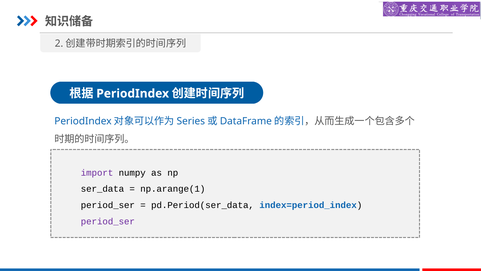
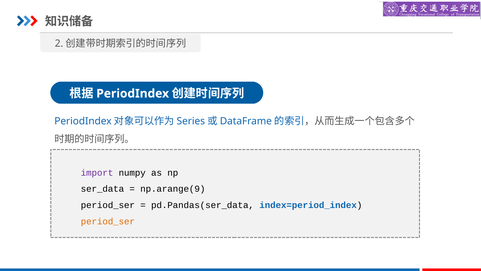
np.arange(1: np.arange(1 -> np.arange(9 (173, 189)
pd.Period(ser_data: pd.Period(ser_data -> pd.Pandas(ser_data (203, 205)
period_ser colour: purple -> orange (108, 221)
